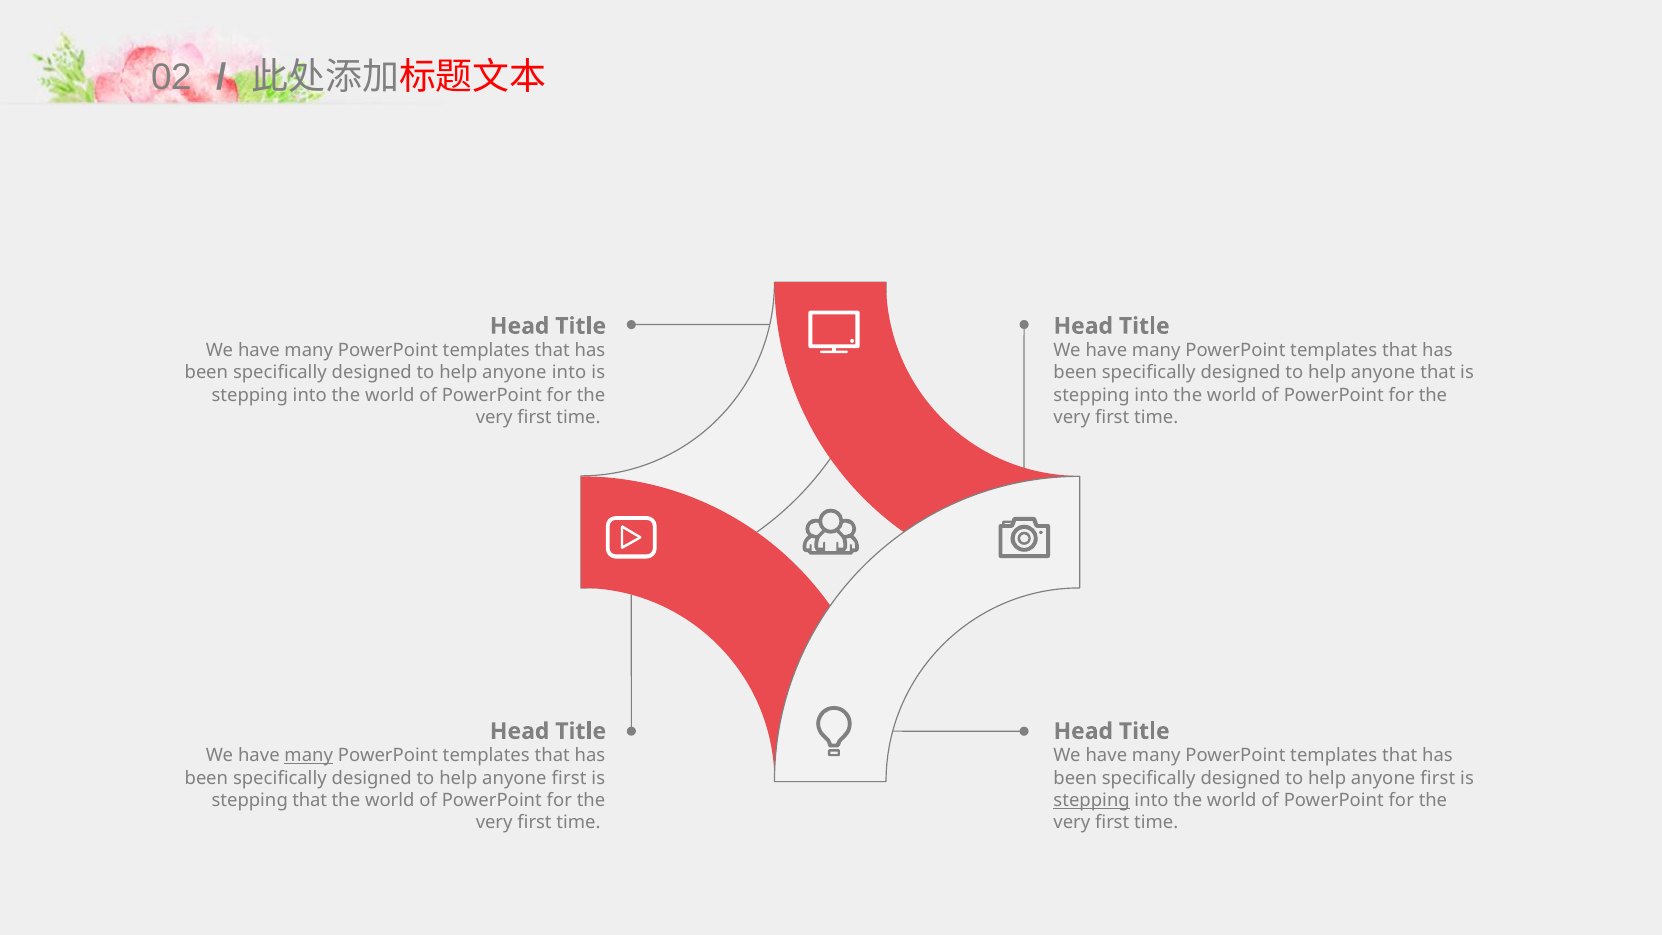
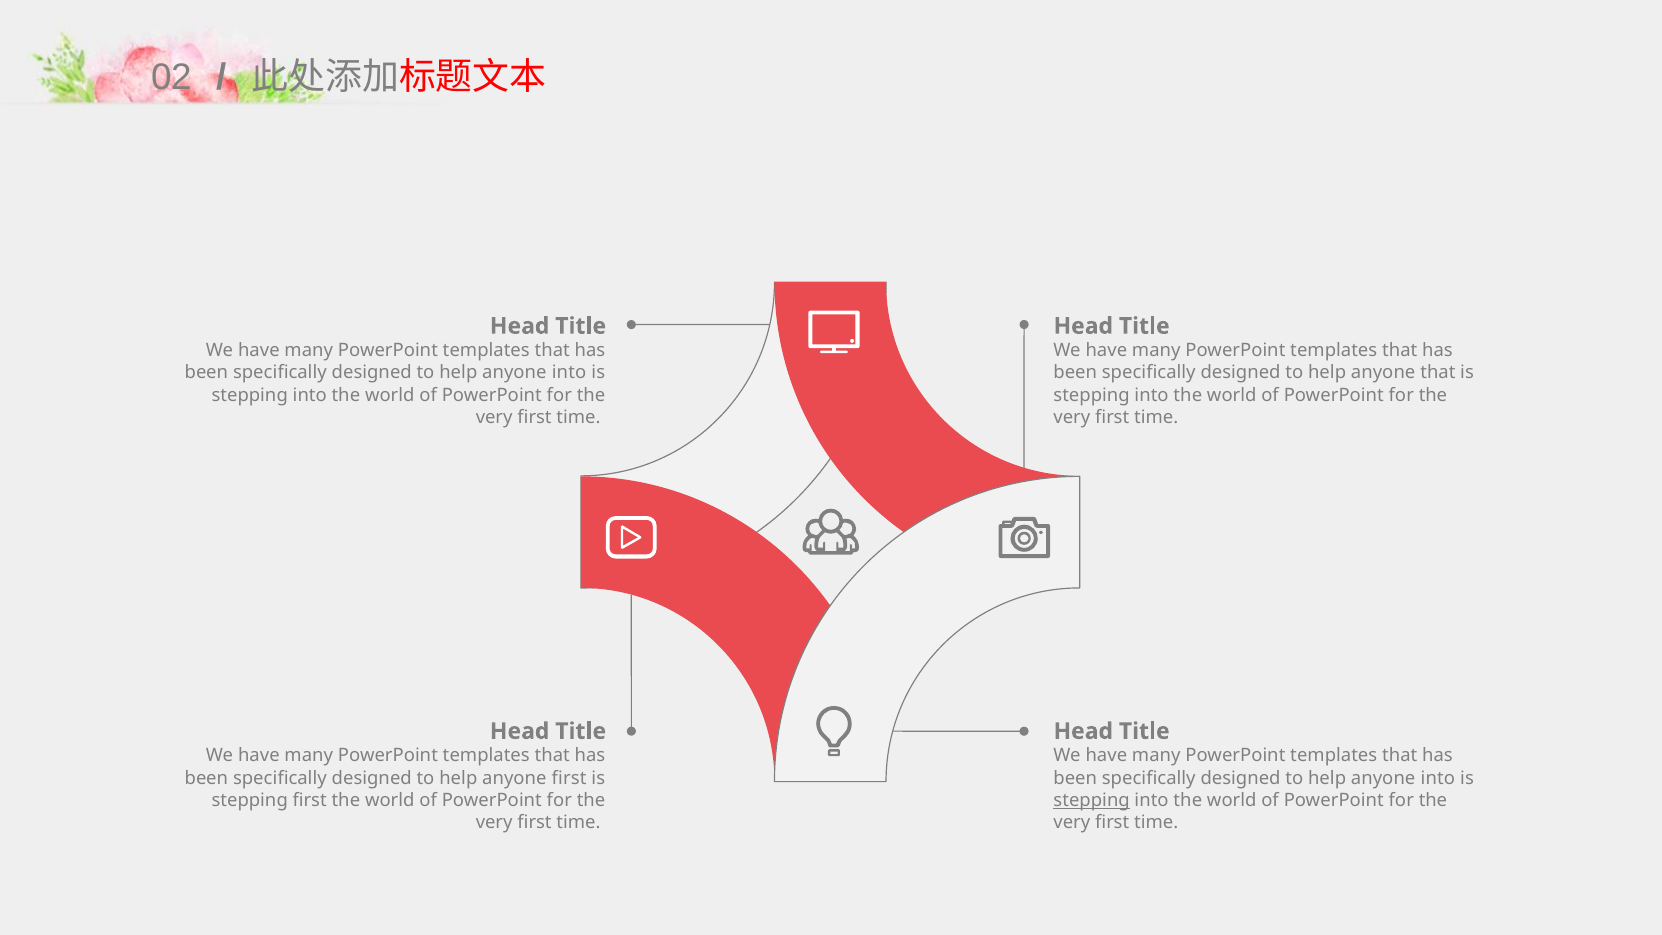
many underline: present -> none (309, 756)
first: first -> into (1438, 778)
stepping that: that -> first (310, 800)
